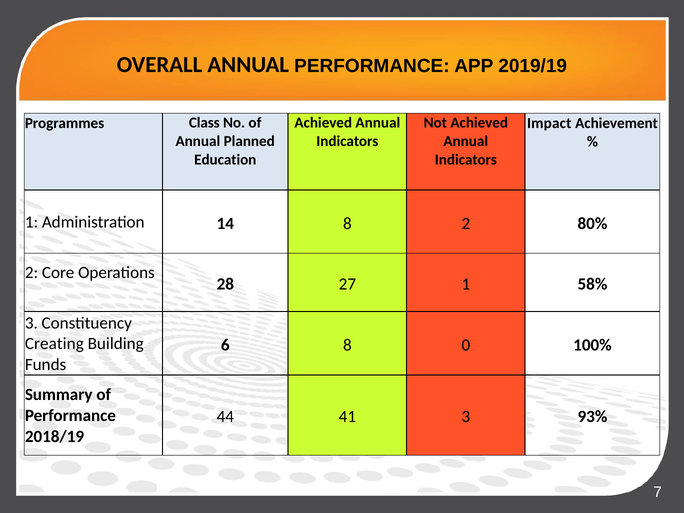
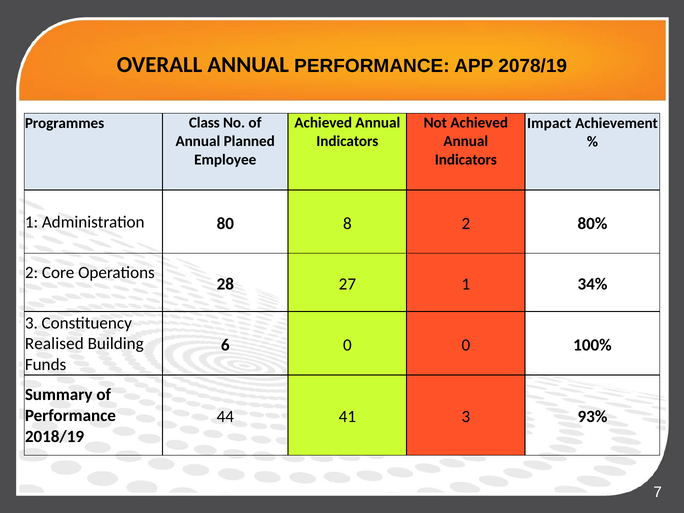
2019/19: 2019/19 -> 2078/19 (533, 66)
Education: Education -> Employee (225, 160)
14: 14 -> 80 (225, 223)
58%: 58% -> 34% (592, 284)
Creating: Creating -> Realised (54, 344)
6 8: 8 -> 0 (347, 345)
